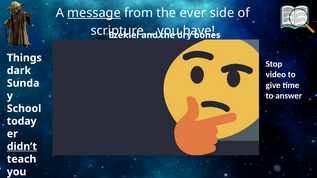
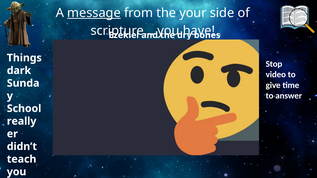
ever: ever -> your (193, 13)
today: today -> really (22, 121)
didn’t underline: present -> none (22, 147)
